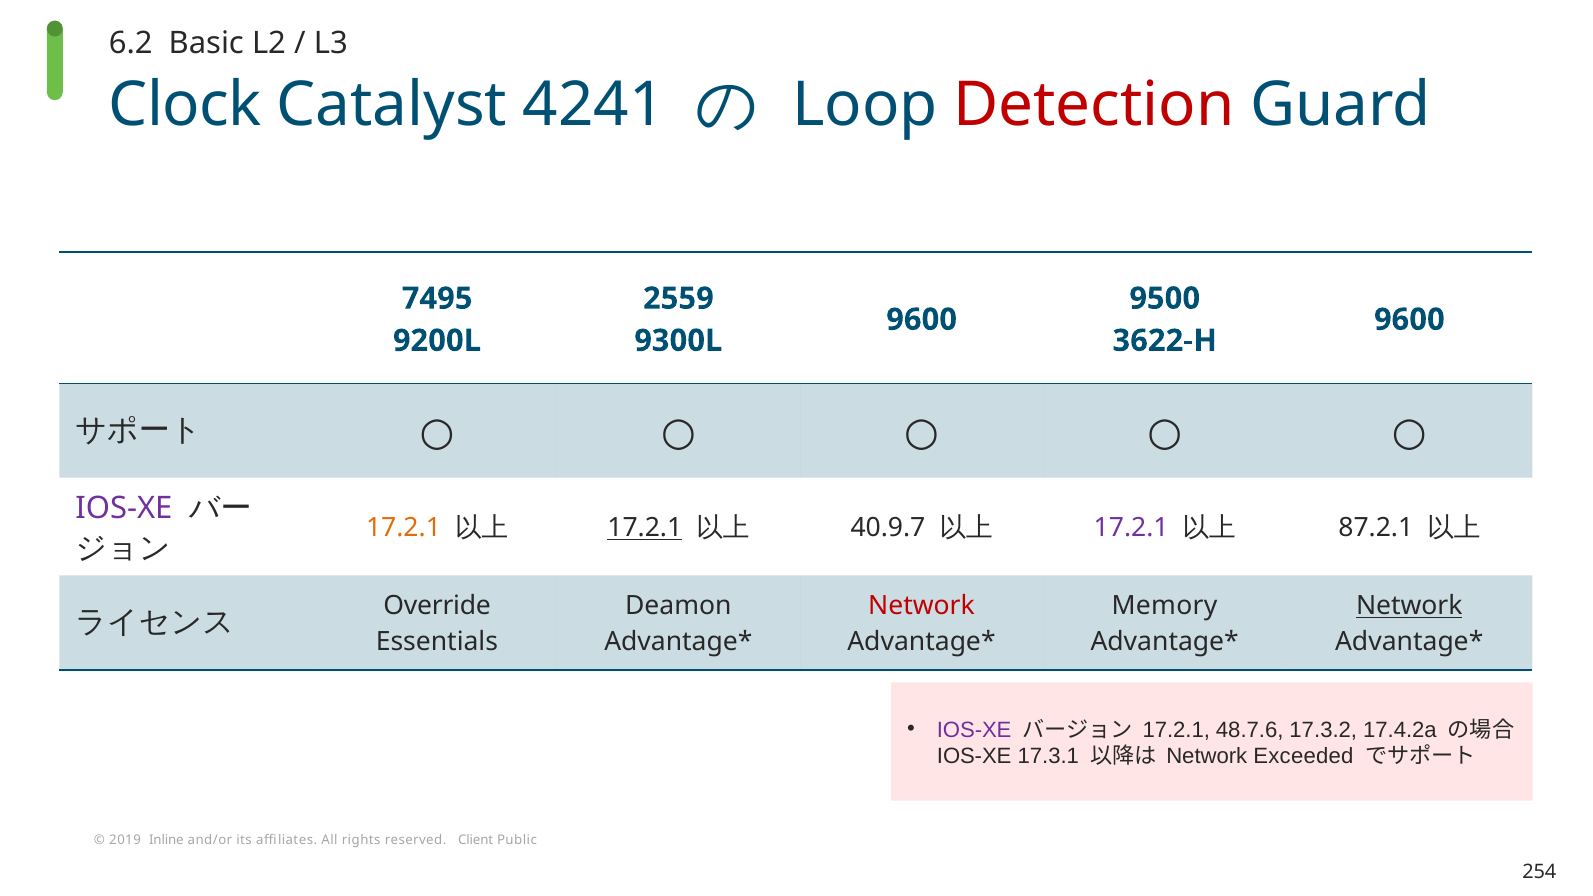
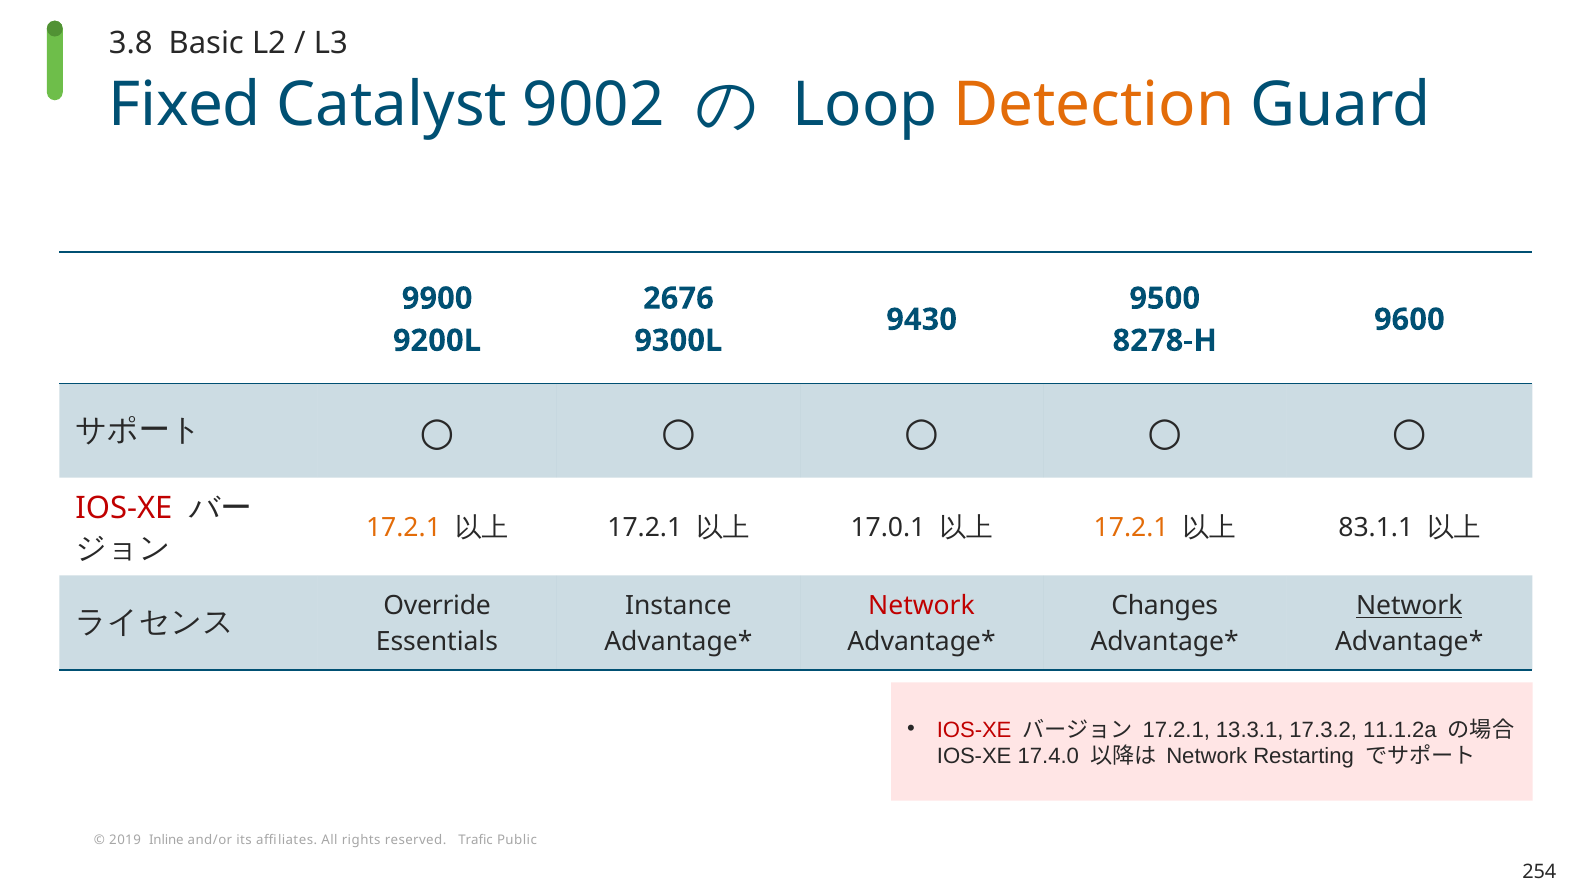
6.2: 6.2 -> 3.8 (131, 43)
Clock: Clock -> Fixed (185, 105)
4241: 4241 -> 9002 (594, 105)
Detection colour: red -> orange (1094, 105)
7495: 7495 -> 9900 (437, 298)
2559: 2559 -> 2676 (678, 298)
9600: 9600 -> 9430 (922, 320)
3622-H: 3622-H -> 8278-H (1165, 341)
IOS-XE colour: purple -> red (124, 509)
17.2.1 underline: present -> none (645, 528)
40.9.7: 40.9.7 -> 17.0.1 (888, 528)
17.2.1 colour: purple -> orange (1131, 528)
87.2.1: 87.2.1 -> 83.1.1 (1376, 528)
Deamon: Deamon -> Instance (678, 606)
Memory: Memory -> Changes (1165, 606)
IOS-XE colour: purple -> red (974, 730)
48.7.6: 48.7.6 -> 13.3.1 (1250, 730)
17.4.2a: 17.4.2a -> 11.1.2a (1400, 730)
17.3.1: 17.3.1 -> 17.4.0 (1048, 756)
Exceeded: Exceeded -> Restarting (1304, 756)
Client: Client -> Trafic (476, 841)
